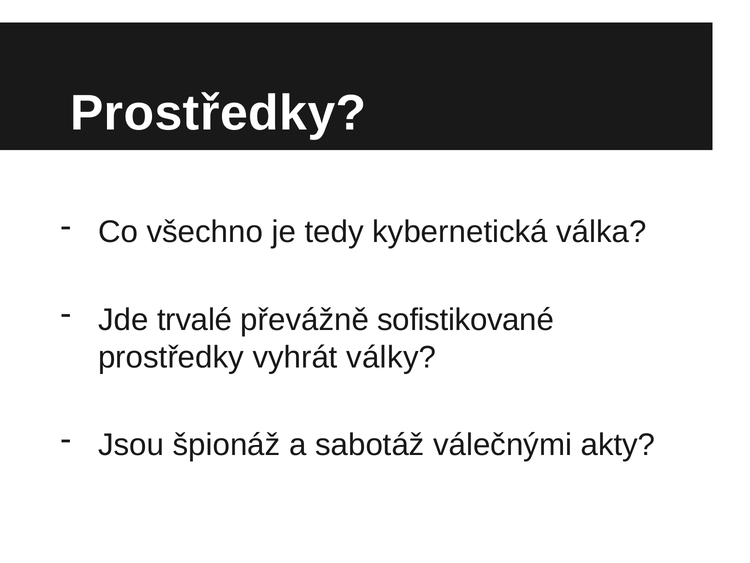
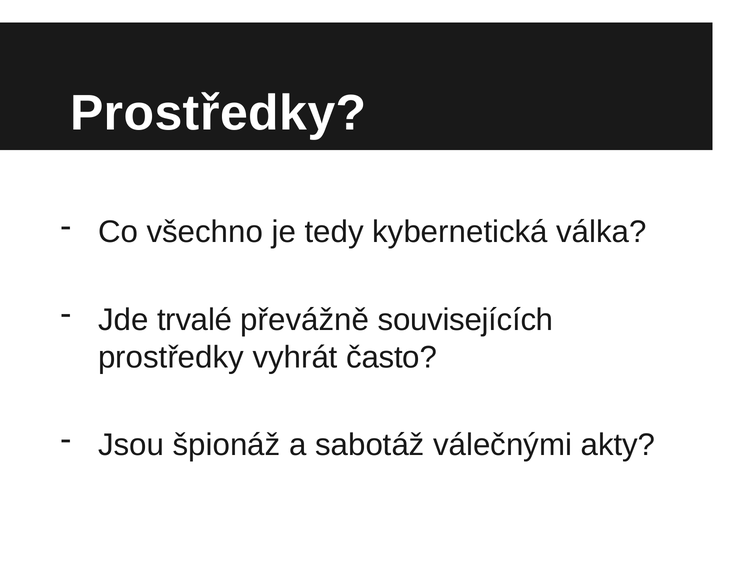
sofistikované: sofistikované -> souvisejících (465, 319)
války: války -> často (392, 357)
